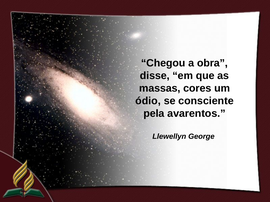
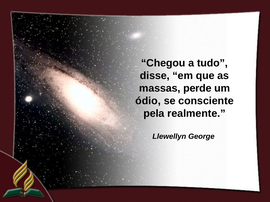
obra: obra -> tudo (212, 63)
cores: cores -> perde (197, 88)
avarentos: avarentos -> realmente (196, 114)
